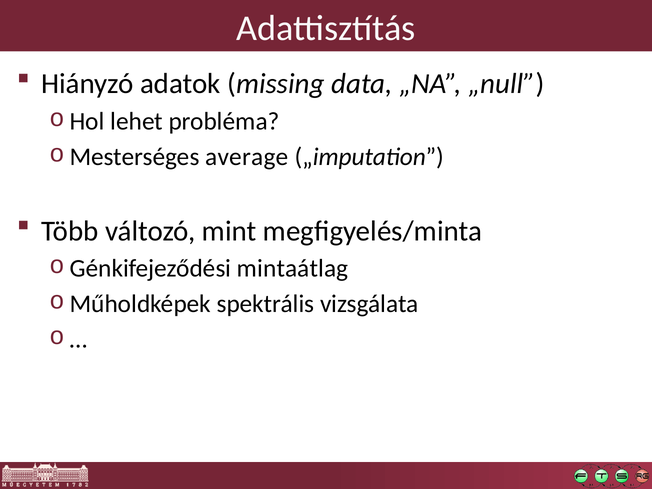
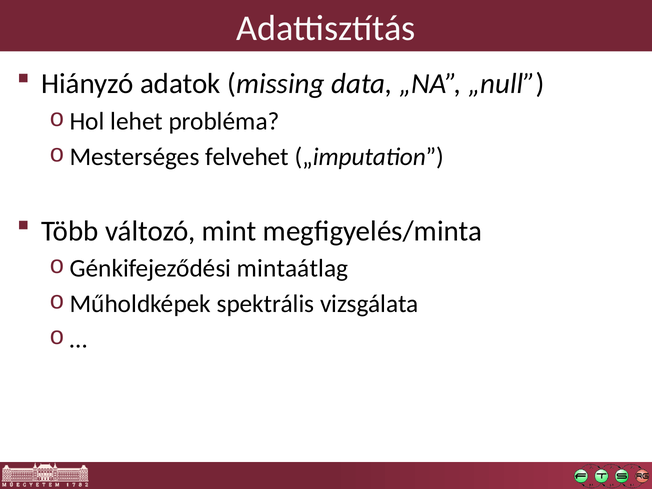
average: average -> felvehet (247, 157)
